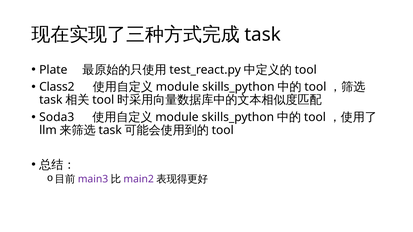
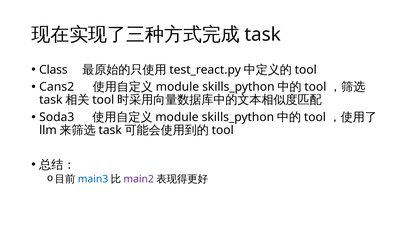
Plate: Plate -> Class (53, 70)
Class2: Class2 -> Cans2 (57, 87)
main3 colour: purple -> blue (93, 179)
